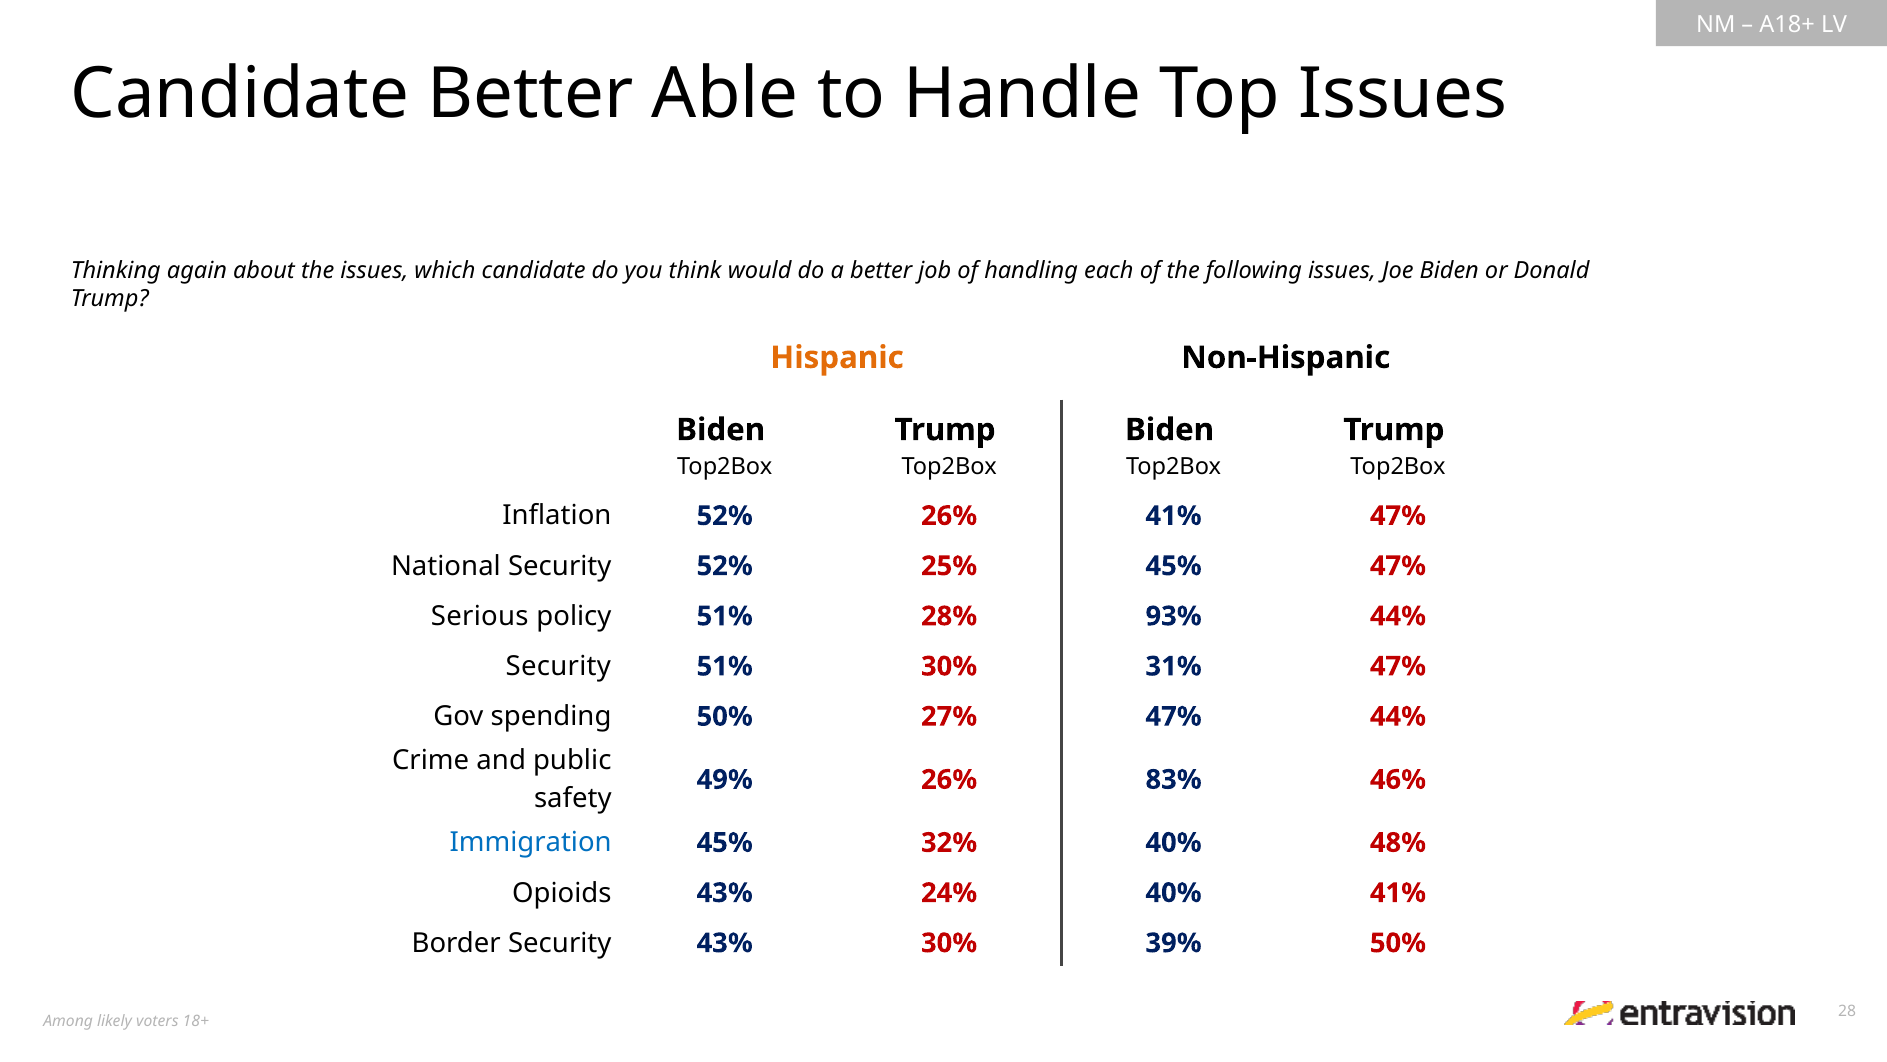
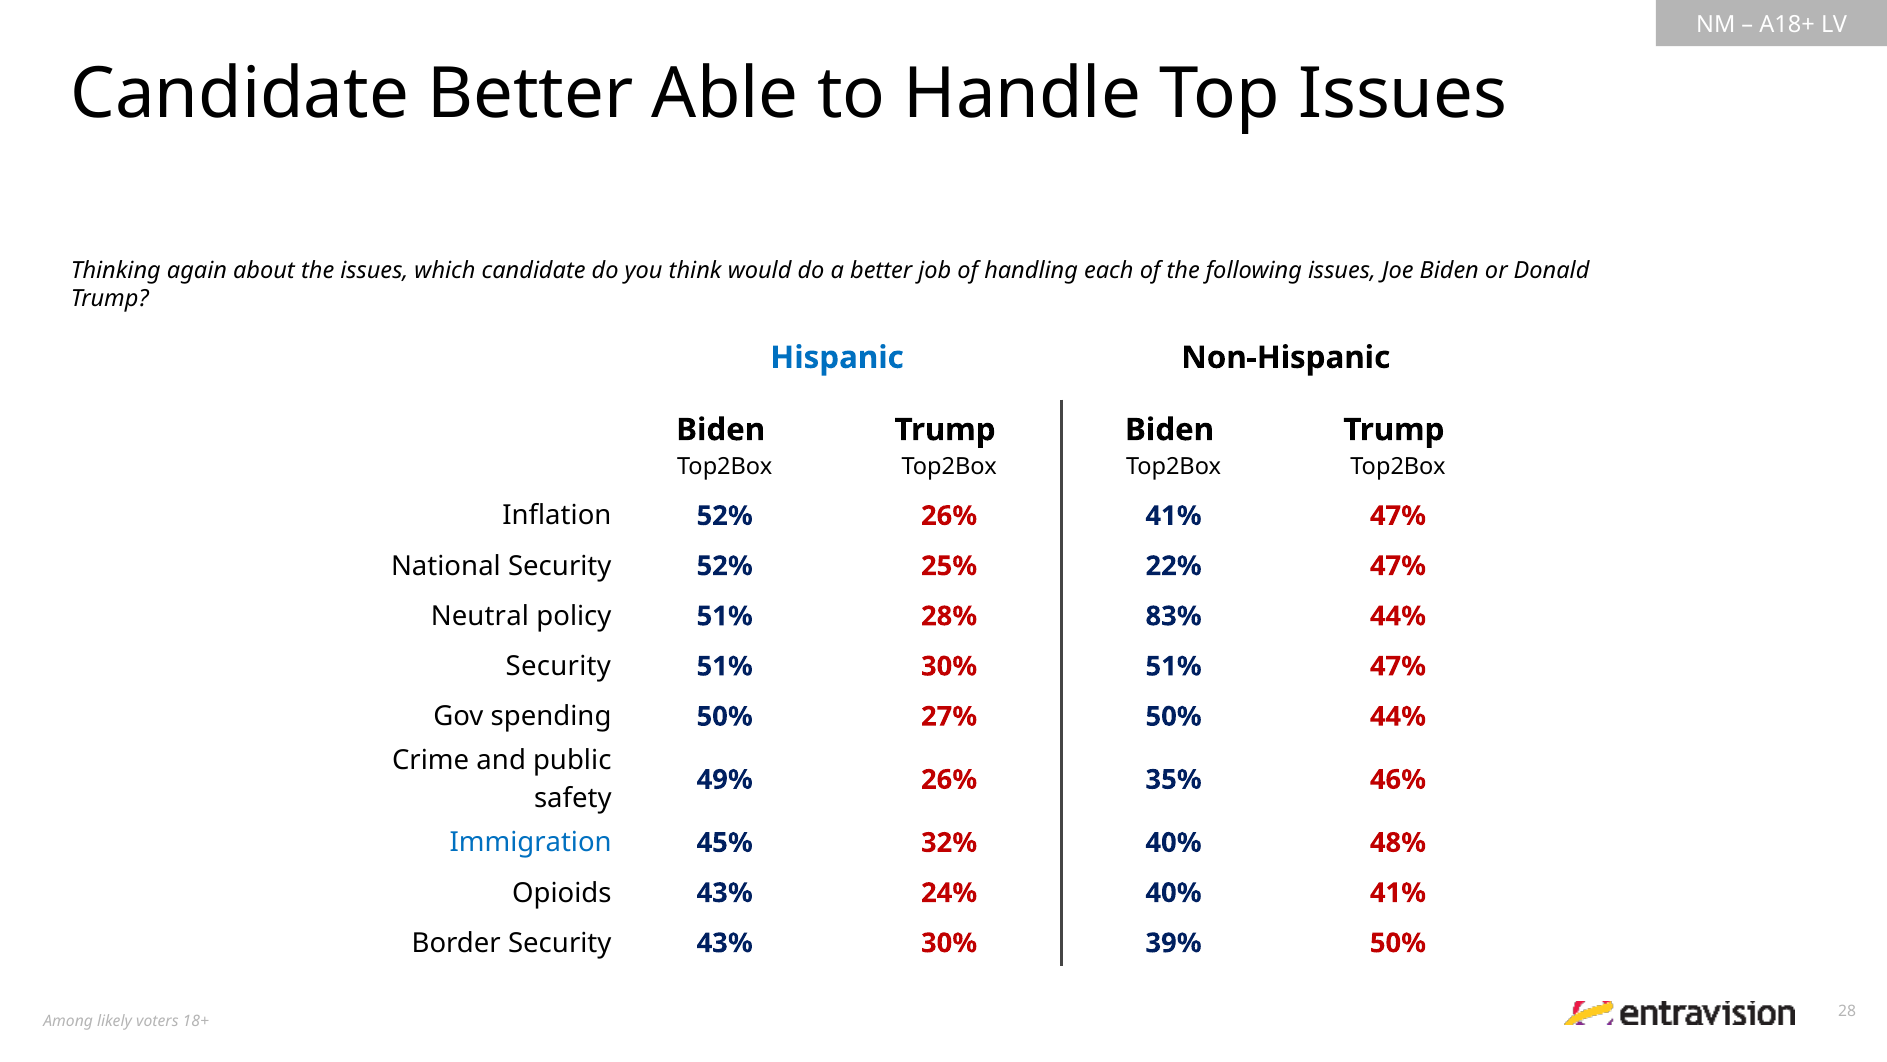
Hispanic colour: orange -> blue (837, 357)
25% 45%: 45% -> 22% (1174, 566)
Serious: Serious -> Neutral (480, 616)
93%: 93% -> 83% (1174, 616)
30% 31%: 31% -> 51% (1174, 666)
27% 47%: 47% -> 50% (1174, 716)
83%: 83% -> 35% (1174, 779)
